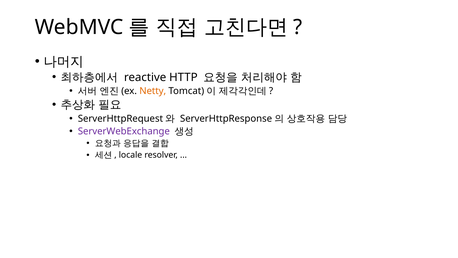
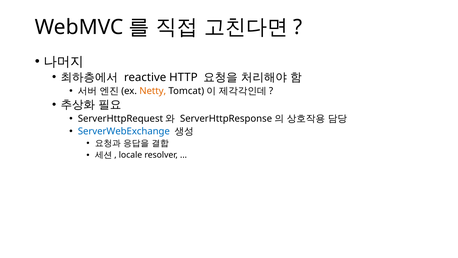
ServerWebExchange colour: purple -> blue (124, 131)
